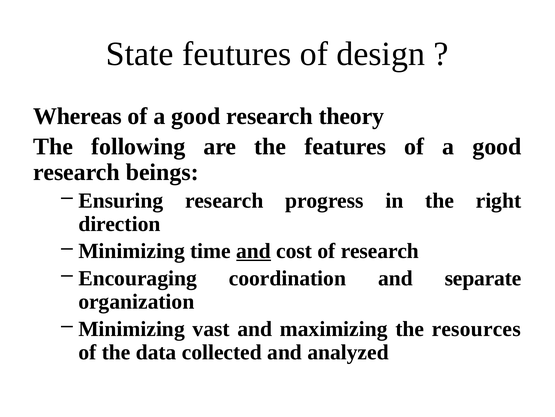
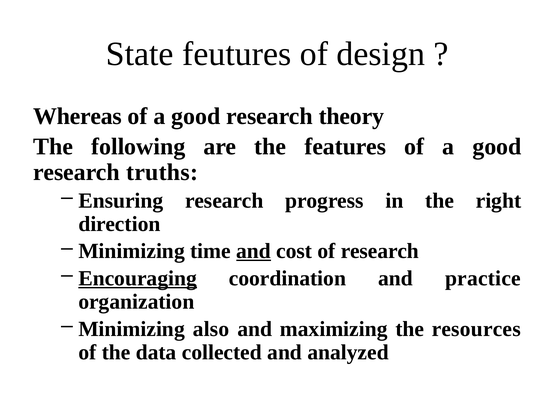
beings: beings -> truths (162, 172)
Encouraging underline: none -> present (138, 278)
separate: separate -> practice (483, 278)
vast: vast -> also (211, 328)
